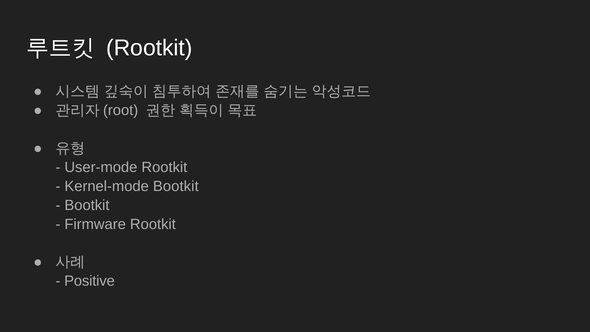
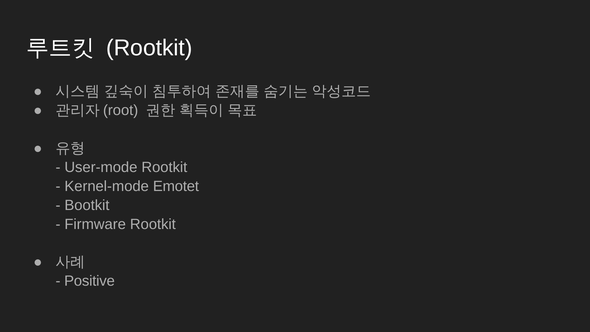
Kernel-mode Bootkit: Bootkit -> Emotet (176, 186)
